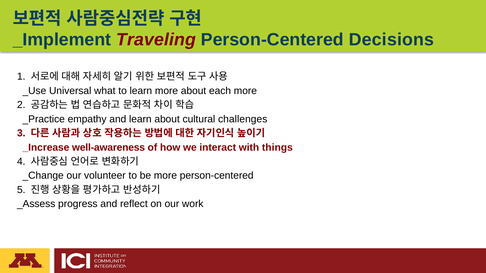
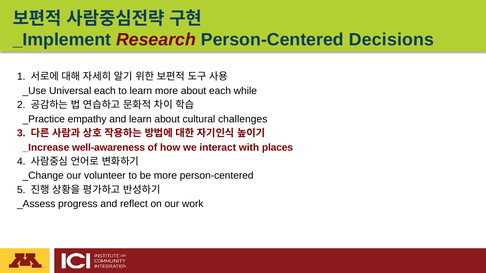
Traveling: Traveling -> Research (156, 40)
Universal what: what -> each (105, 91)
each more: more -> while (245, 91)
things: things -> places (277, 148)
